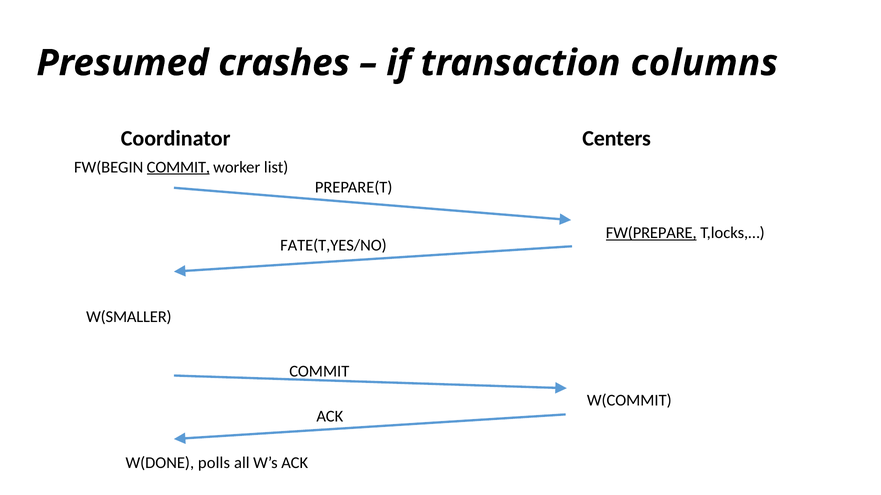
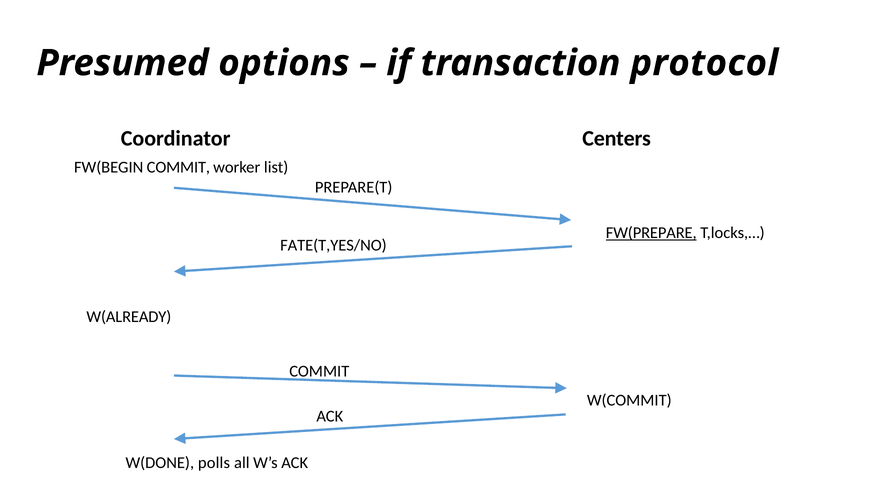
crashes: crashes -> options (284, 63)
columns: columns -> protocol (704, 63)
COMMIT underline: present -> none (178, 167)
W(SMALLER: W(SMALLER -> W(ALREADY (129, 317)
